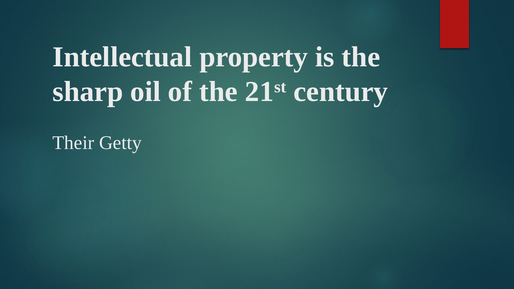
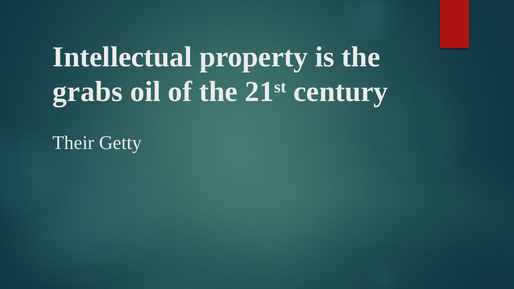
sharp: sharp -> grabs (88, 92)
